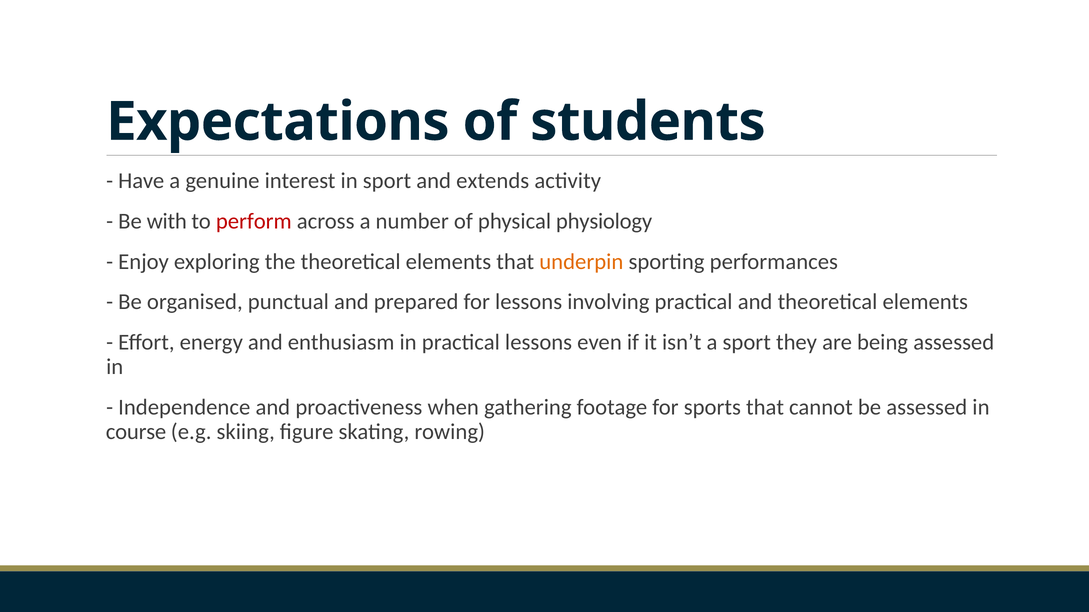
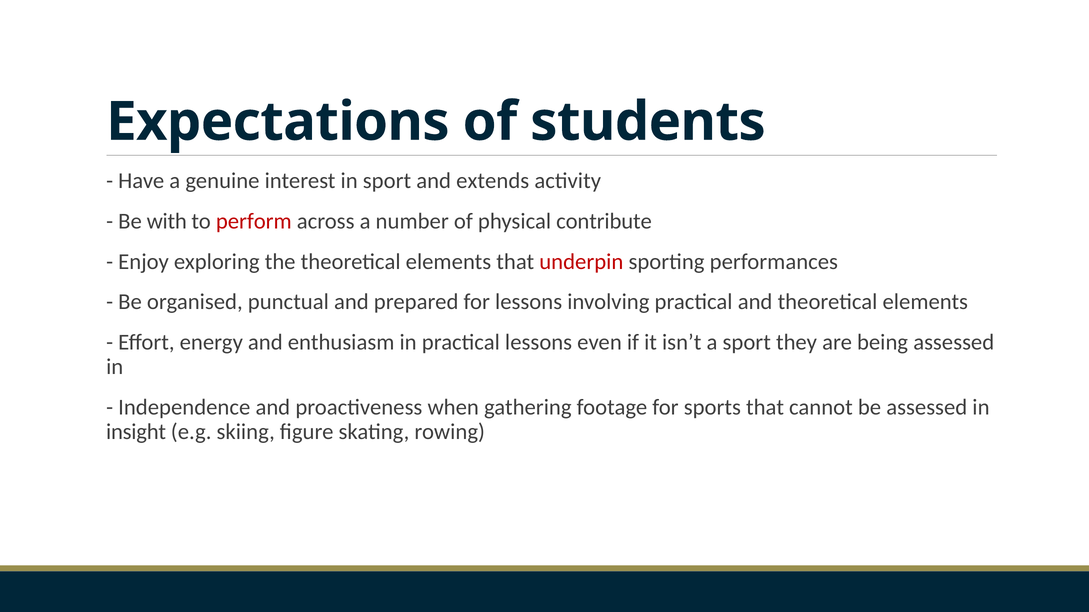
physiology: physiology -> contribute (604, 221)
underpin colour: orange -> red (581, 262)
course: course -> insight (136, 432)
